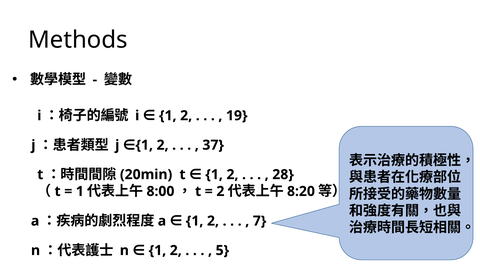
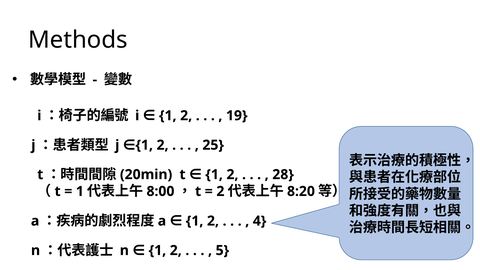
37: 37 -> 25 (213, 145)
7: 7 -> 4 (260, 221)
